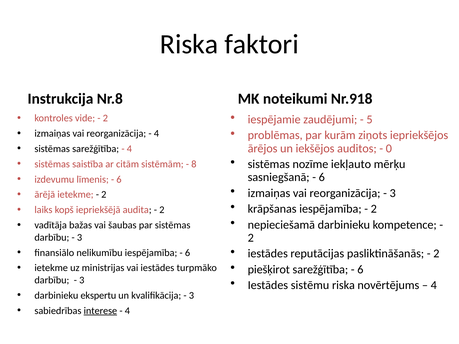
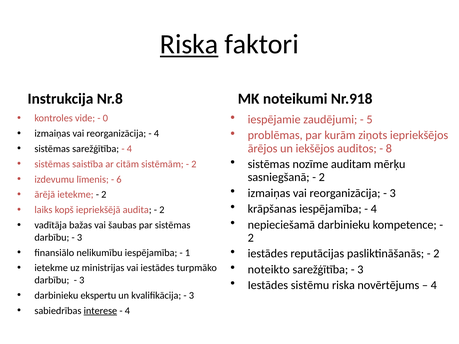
Riska underline: none -> present (189, 44)
2: 2 -> 0 (105, 118)
0: 0 -> 8 (389, 148)
iekļauto: iekļauto -> auditam (351, 164)
8: 8 -> 2 (194, 164)
6: 6 -> 2 (322, 177)
2: 2 -> 4 (374, 209)
6: 6 -> 1 (188, 253)
piešķirot: piešķirot -> noteikto (269, 270)
6: 6 -> 3 (360, 270)
